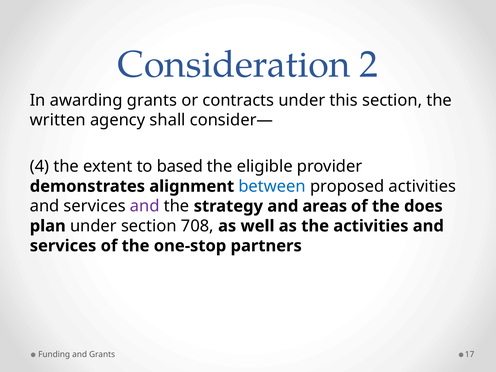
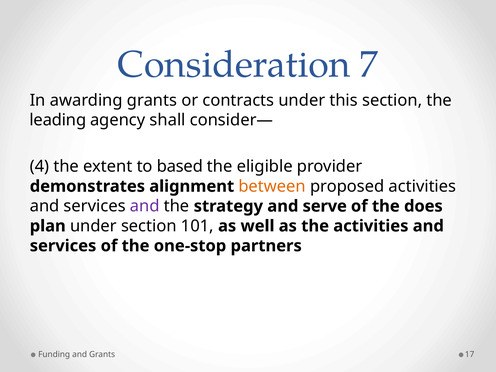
2: 2 -> 7 (369, 65)
written: written -> leading (58, 120)
between colour: blue -> orange (272, 186)
areas: areas -> serve (325, 206)
708: 708 -> 101 (197, 226)
